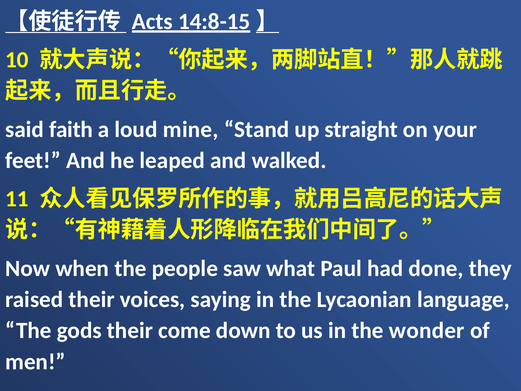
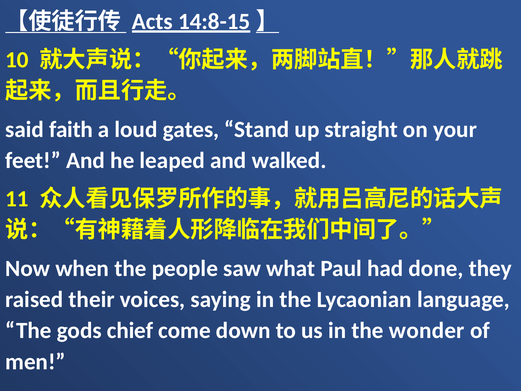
mine: mine -> gates (191, 129)
gods their: their -> chief (130, 330)
